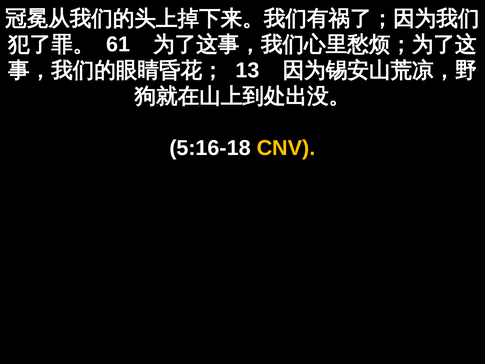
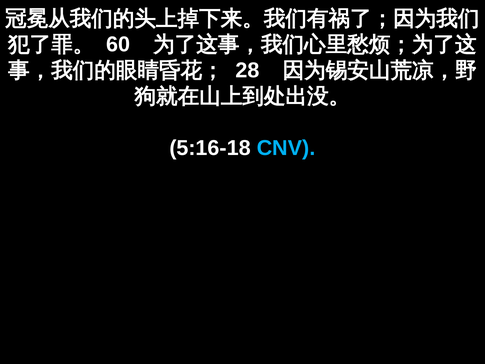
61: 61 -> 60 (118, 44)
13: 13 -> 28 (248, 70)
CNV colour: yellow -> light blue (286, 148)
